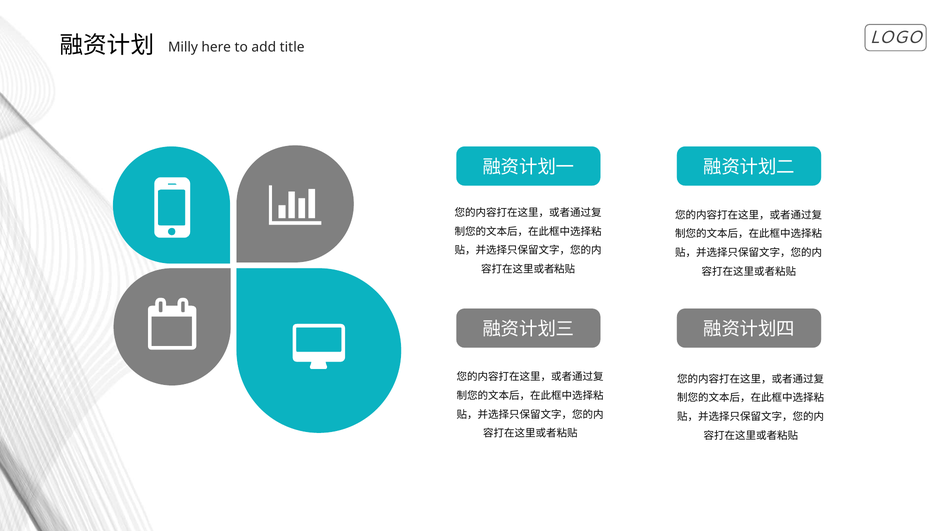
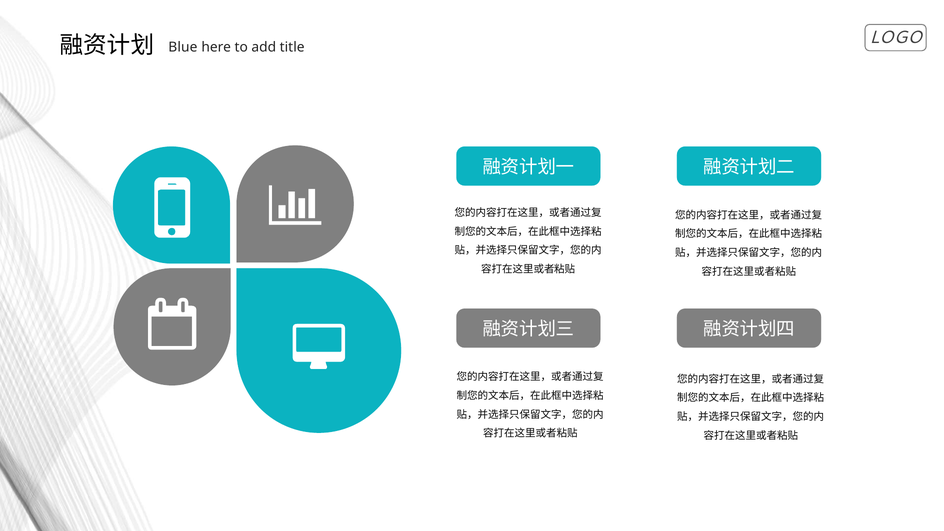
Milly: Milly -> Blue (183, 47)
